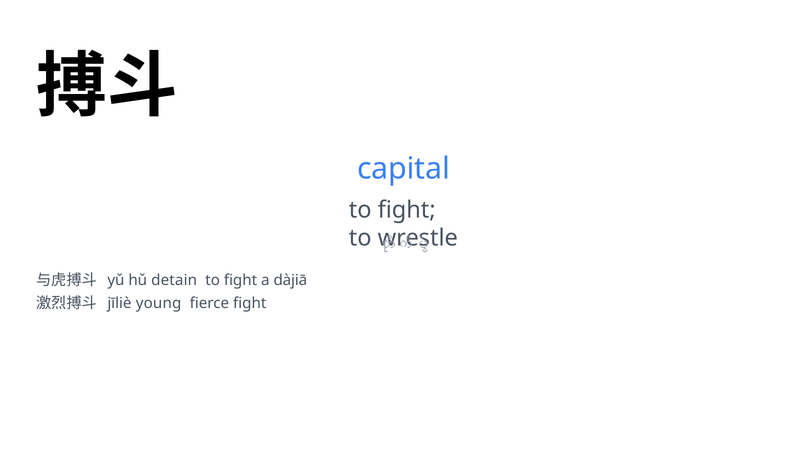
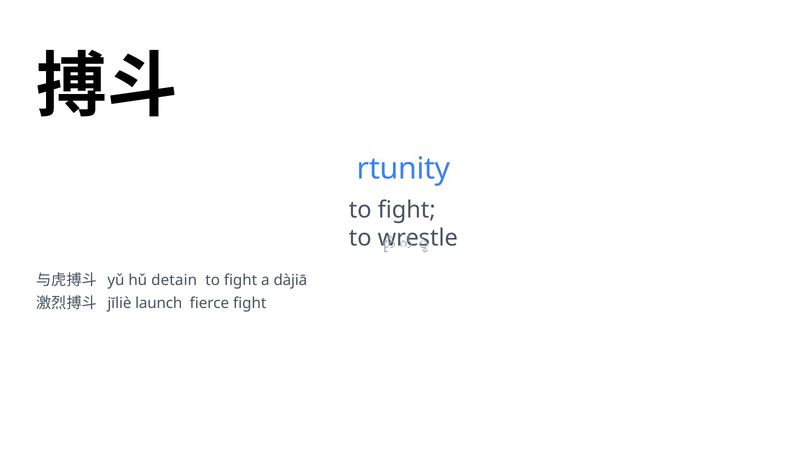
capital: capital -> rtunity (404, 169)
young: young -> launch (159, 303)
